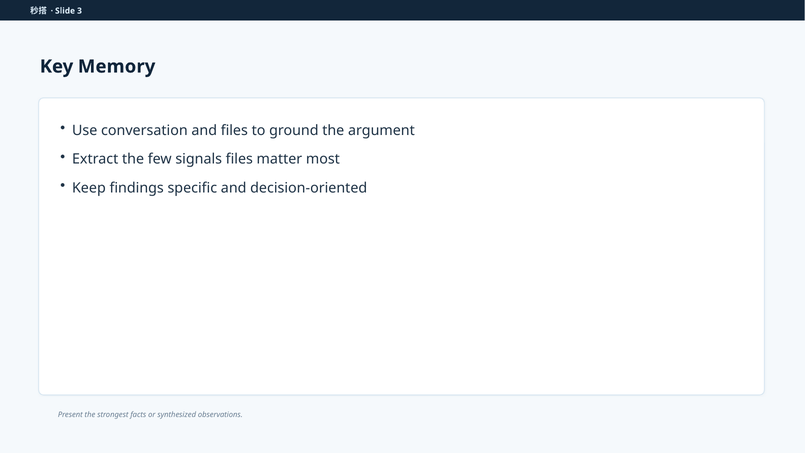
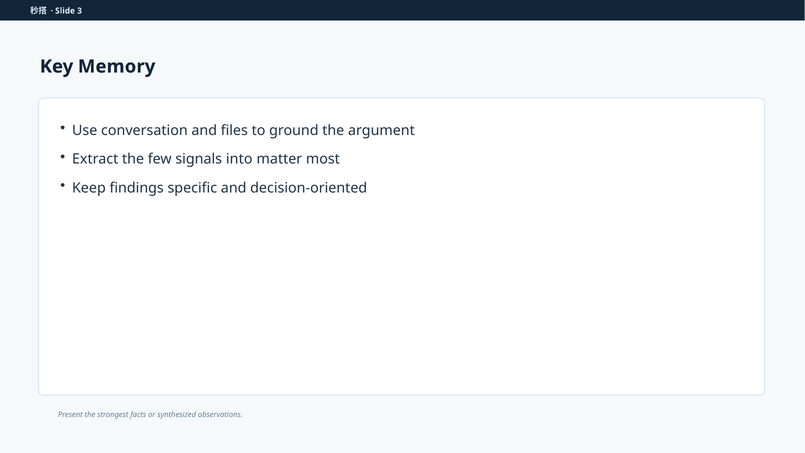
signals files: files -> into (239, 159)
